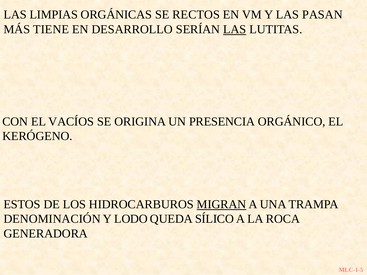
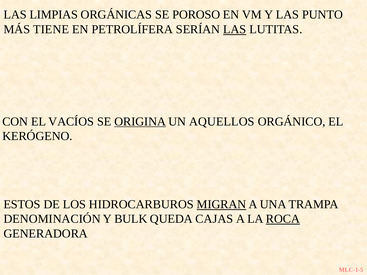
RECTOS: RECTOS -> POROSO (196, 15)
PASAN: PASAN -> PUNTO (322, 15)
DESARROLLO: DESARROLLO -> PETROLÍFERA (132, 29)
ORIGINA underline: none -> present (140, 122)
PRESENCIA: PRESENCIA -> AQUELLOS (222, 122)
LODO: LODO -> BULK (131, 219)
SÍLICO: SÍLICO -> CAJAS (214, 219)
ROCA underline: none -> present (283, 219)
